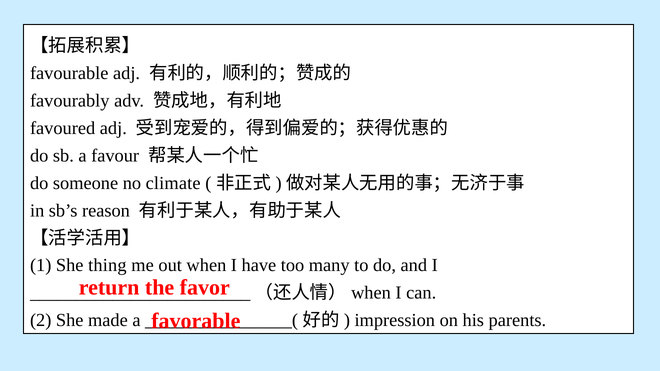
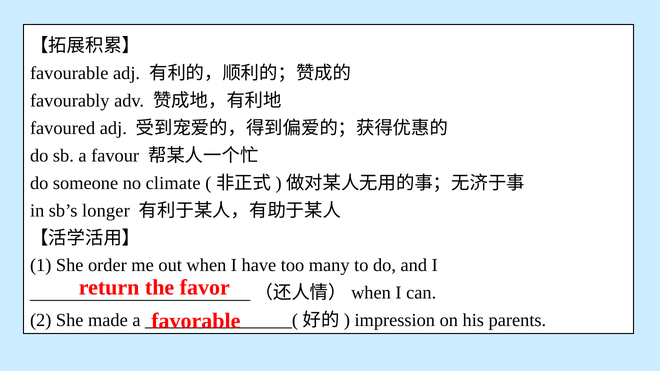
reason: reason -> longer (106, 211)
thing: thing -> order (107, 266)
